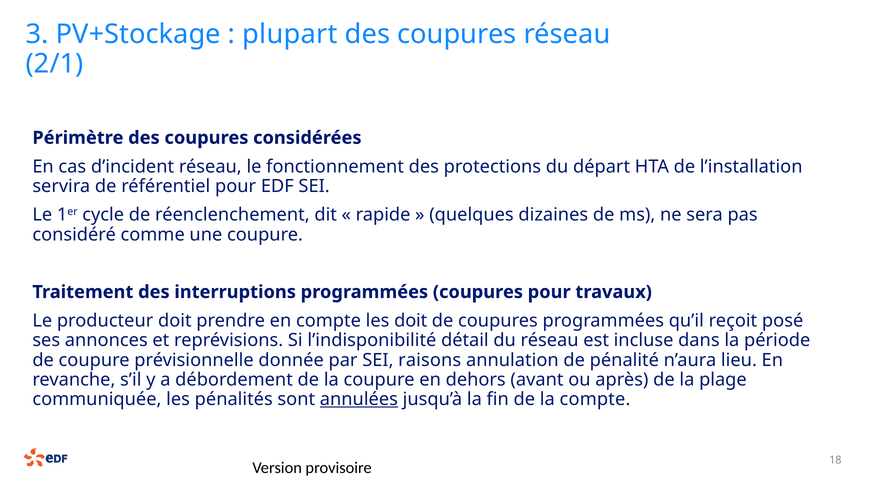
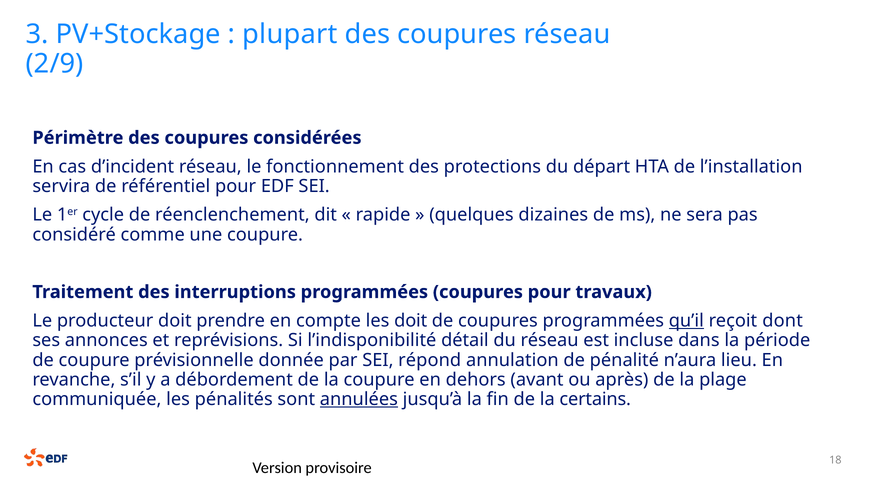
2/1: 2/1 -> 2/9 (55, 64)
qu’il underline: none -> present (686, 321)
posé: posé -> dont (783, 321)
raisons: raisons -> répond (430, 360)
la compte: compte -> certains (595, 400)
